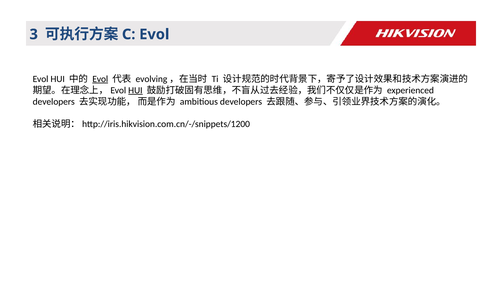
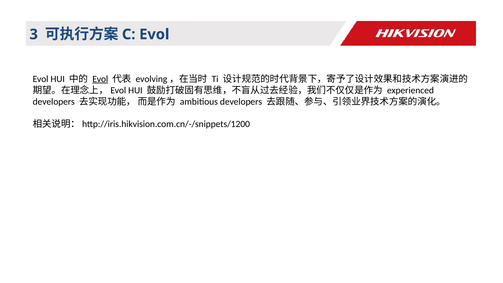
HUI underline: present -> none (135, 90)
